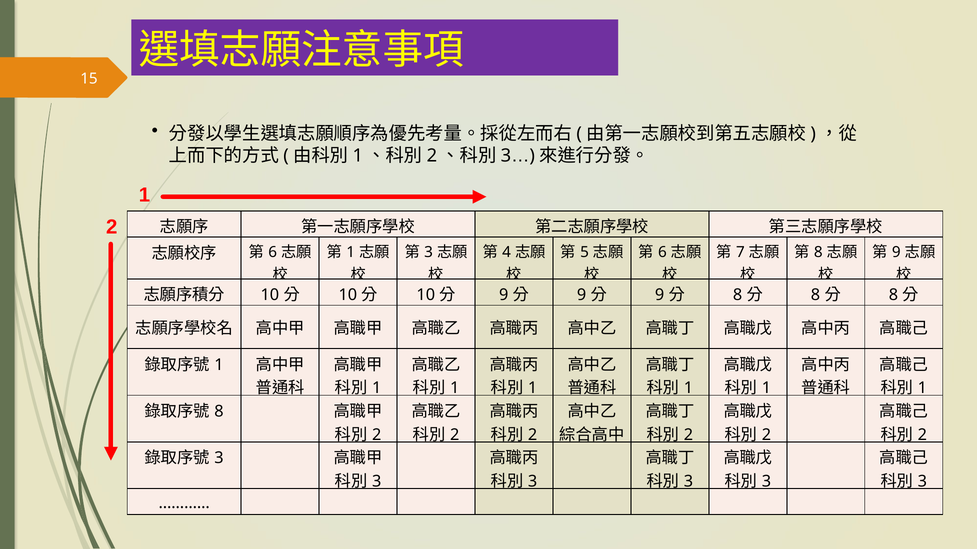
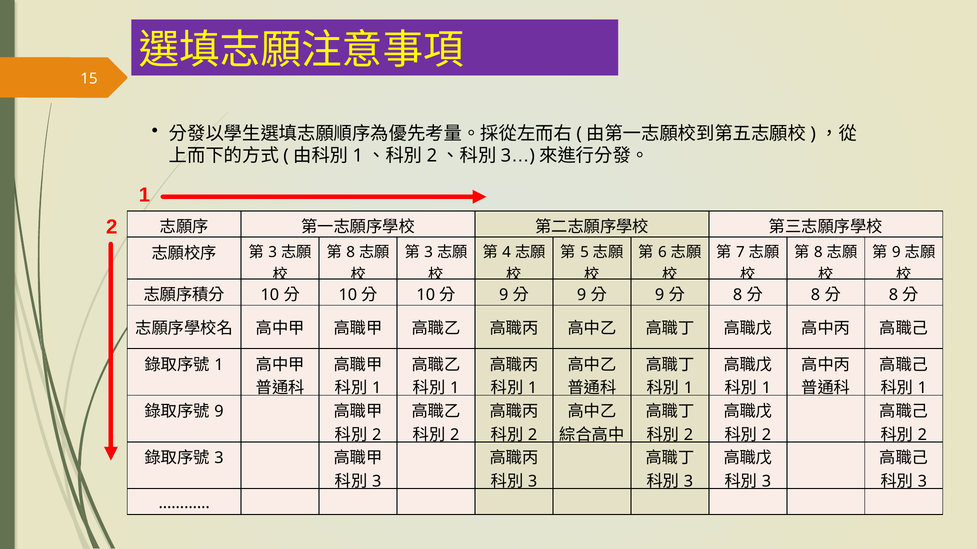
1: 1 -> 8 (351, 253)
6: 6 -> 3 (273, 253)
8: 8 -> 9 (219, 412)
